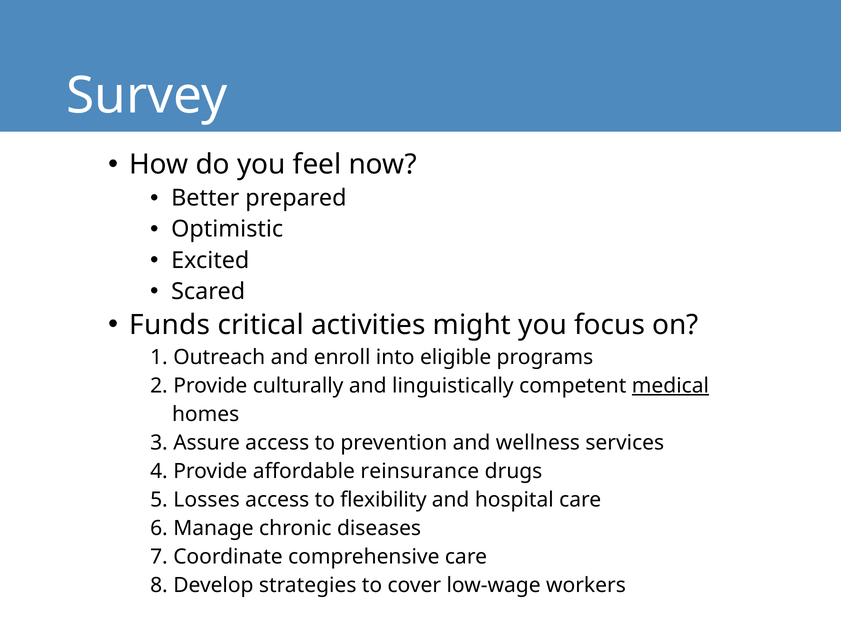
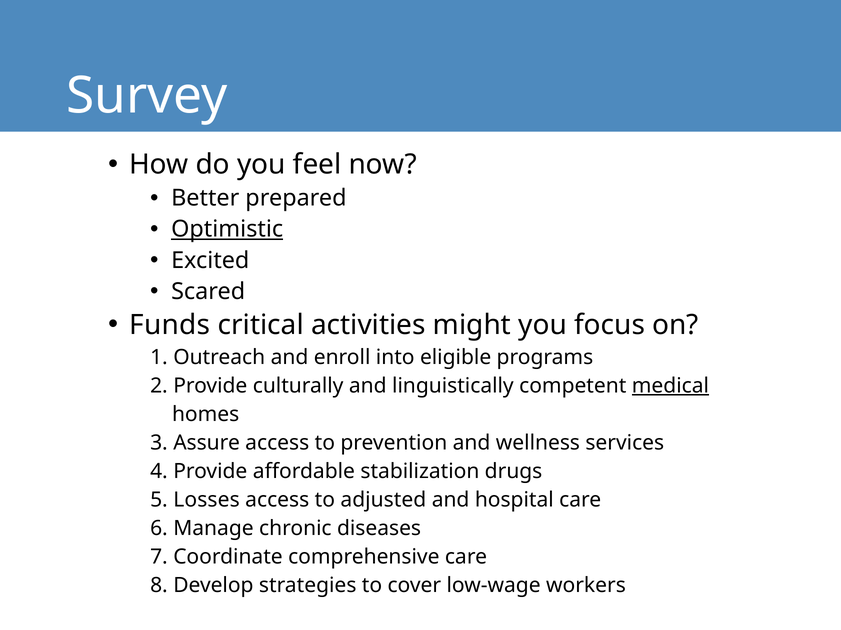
Optimistic underline: none -> present (227, 230)
reinsurance: reinsurance -> stabilization (420, 472)
flexibility: flexibility -> adjusted (383, 500)
